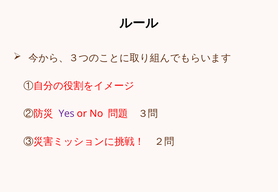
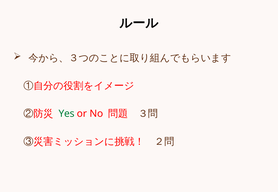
Yes colour: purple -> green (67, 114)
